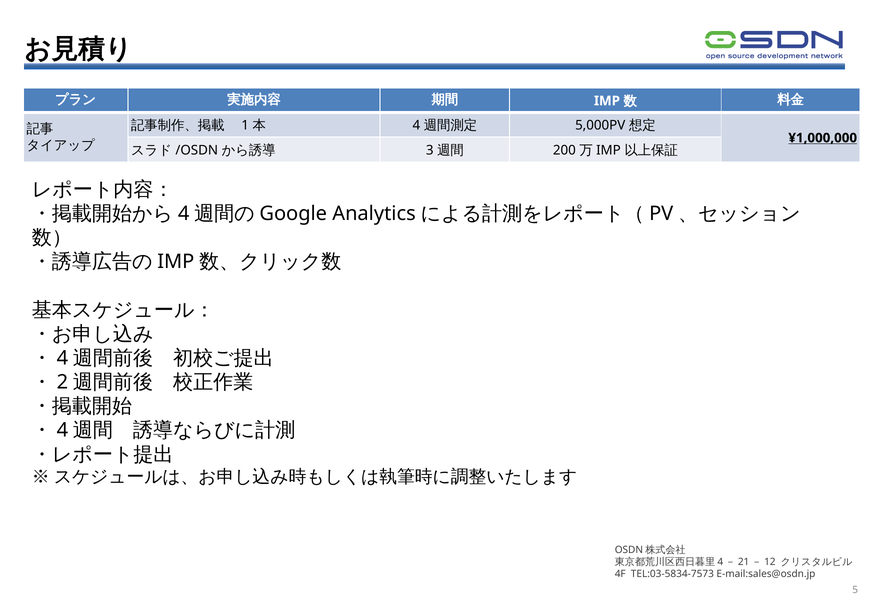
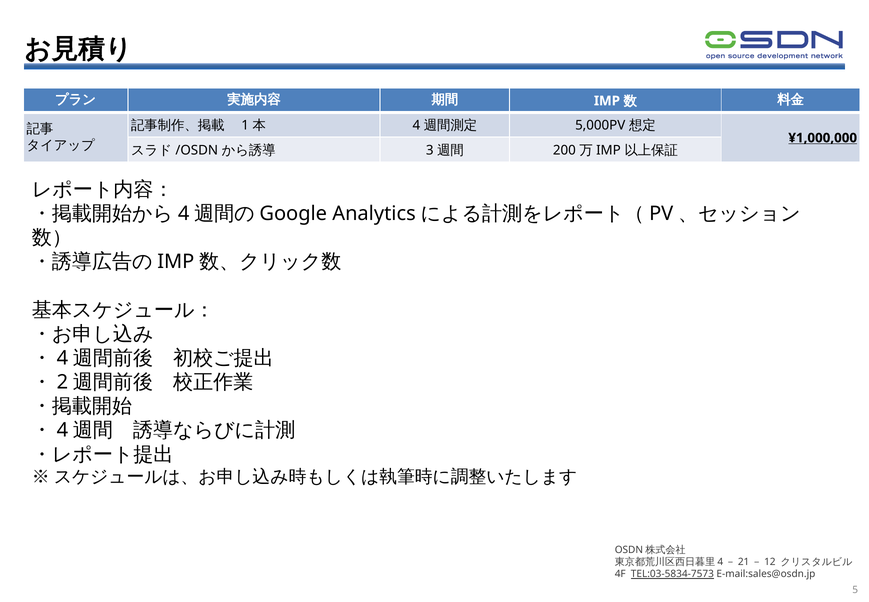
TEL:03-5834-7573 underline: none -> present (672, 574)
